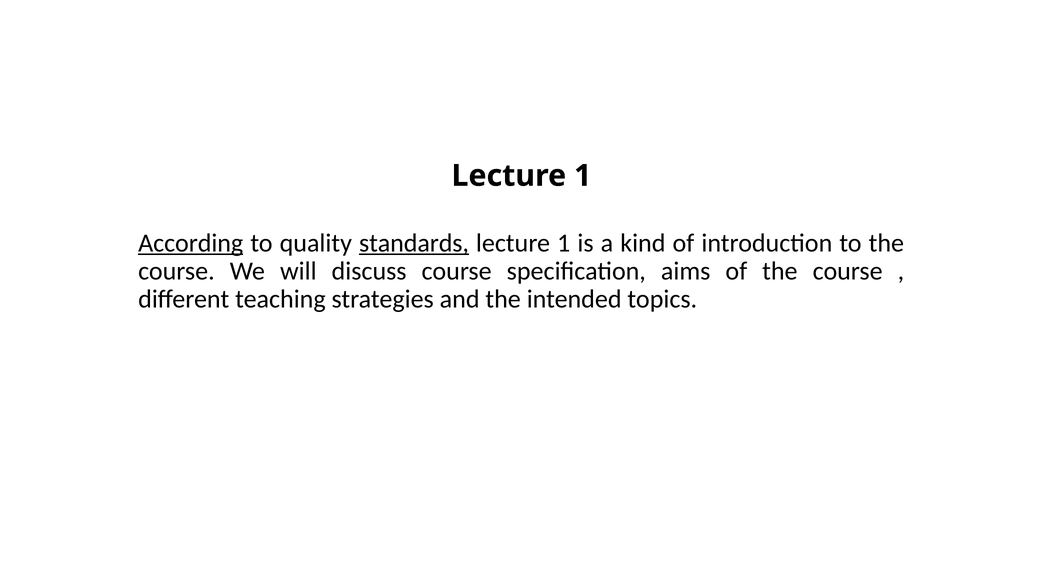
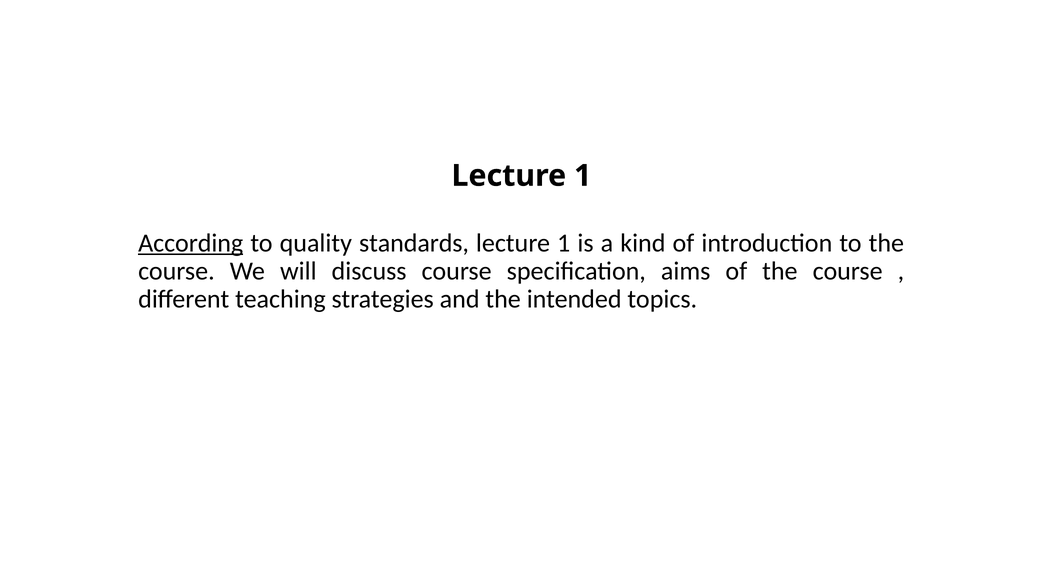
standards underline: present -> none (414, 243)
